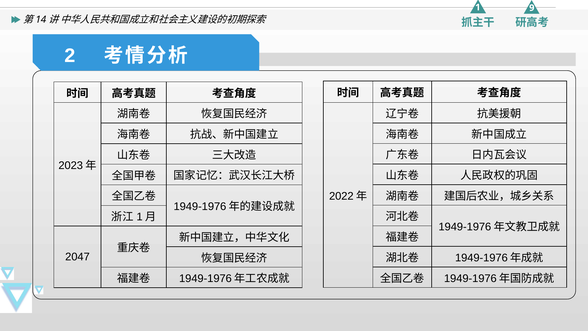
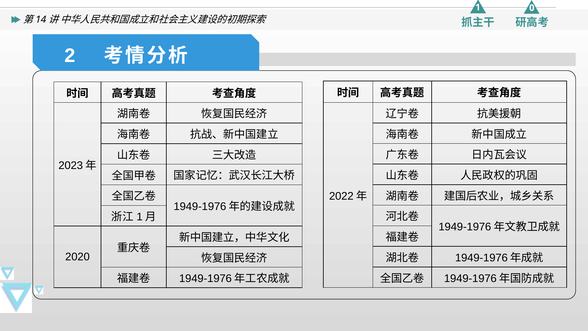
9: 9 -> 0 (532, 8)
2047: 2047 -> 2020 (77, 257)
